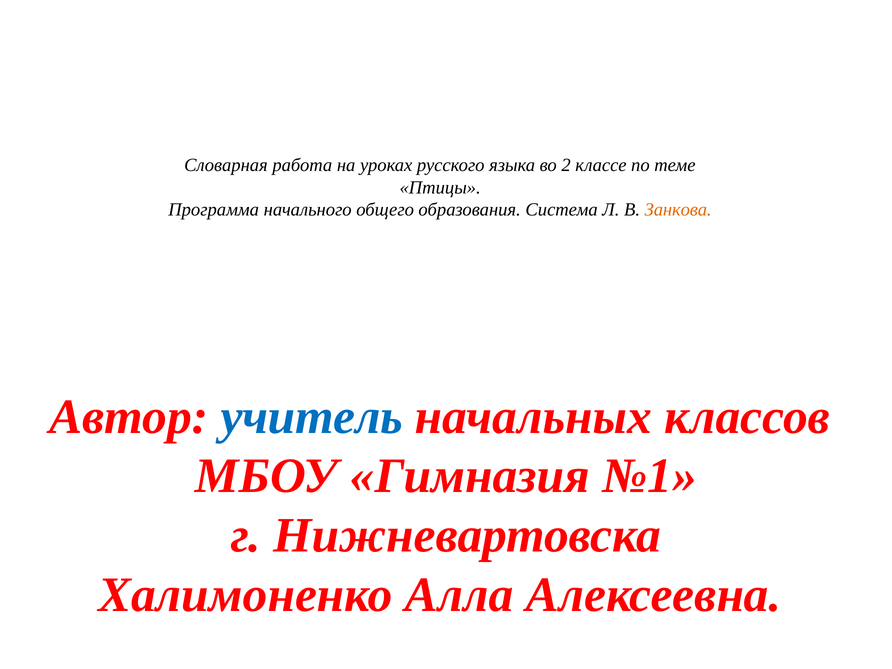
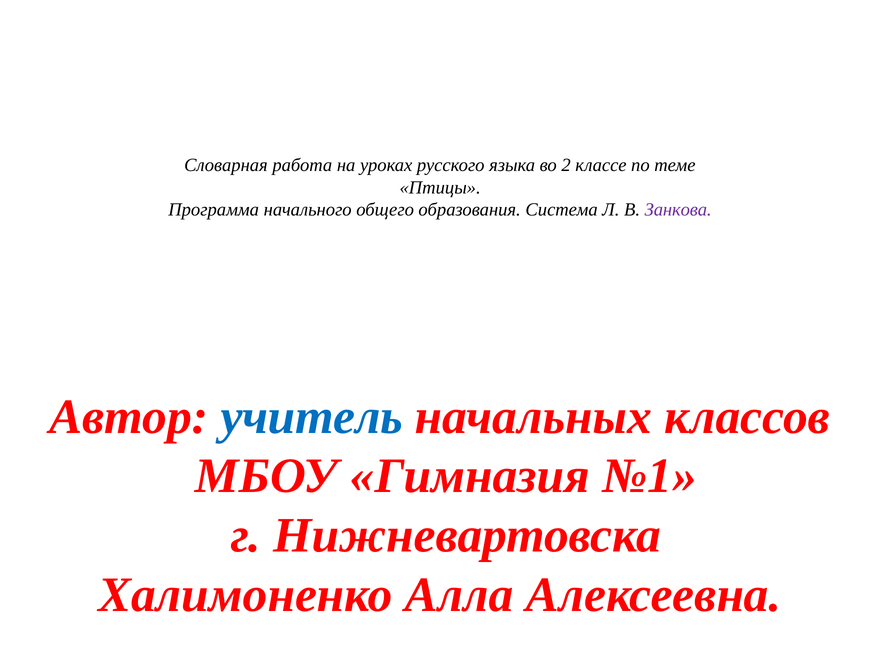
Занкова colour: orange -> purple (678, 210)
